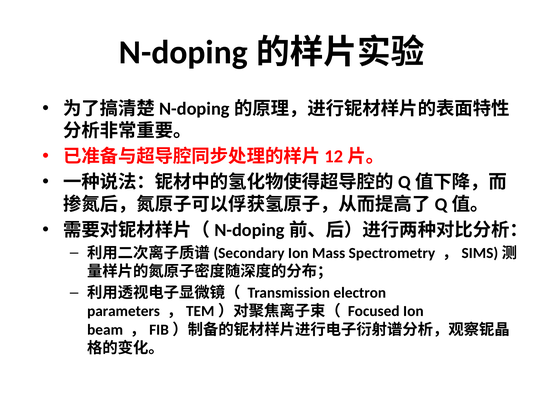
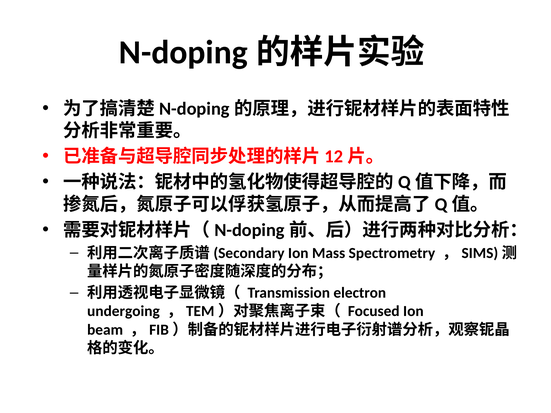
parameters: parameters -> undergoing (123, 311)
